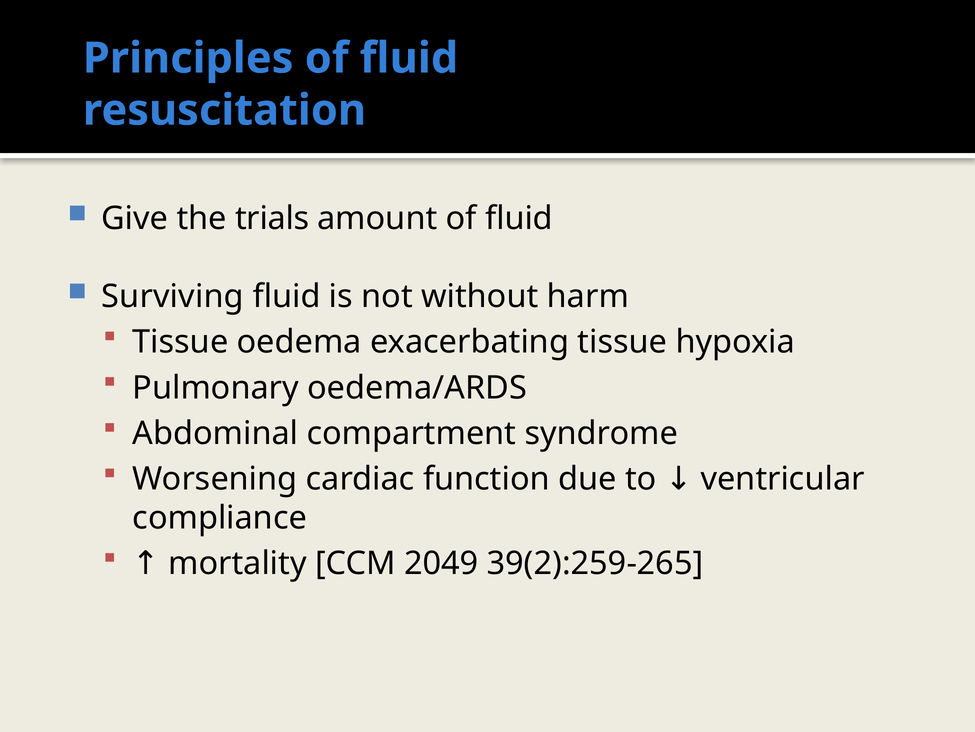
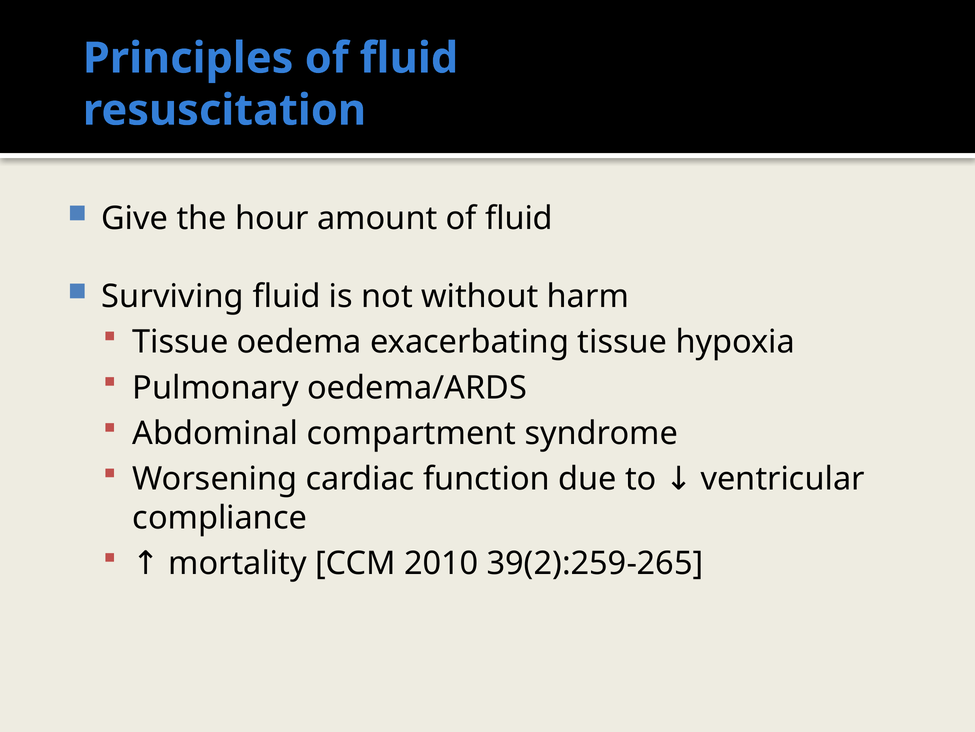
trials: trials -> hour (272, 218)
2049: 2049 -> 2010 (441, 563)
